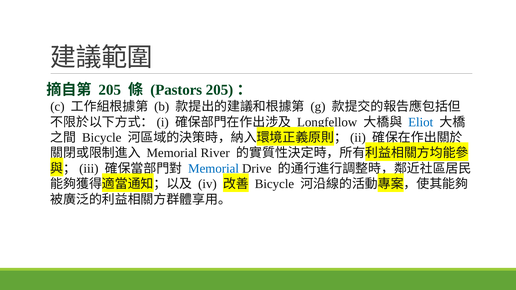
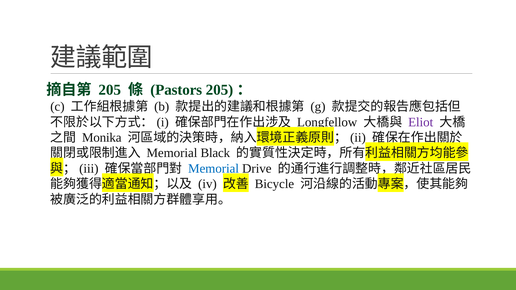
Eliot colour: blue -> purple (421, 122)
Bicycle: Bicycle -> Monika (102, 138)
River: River -> Black (215, 153)
